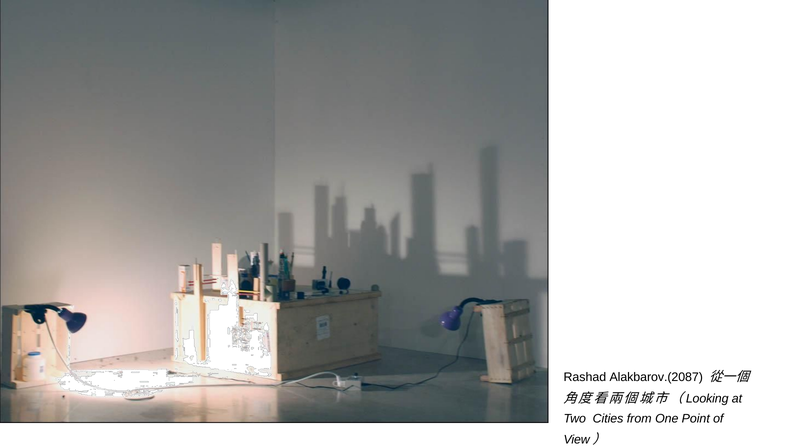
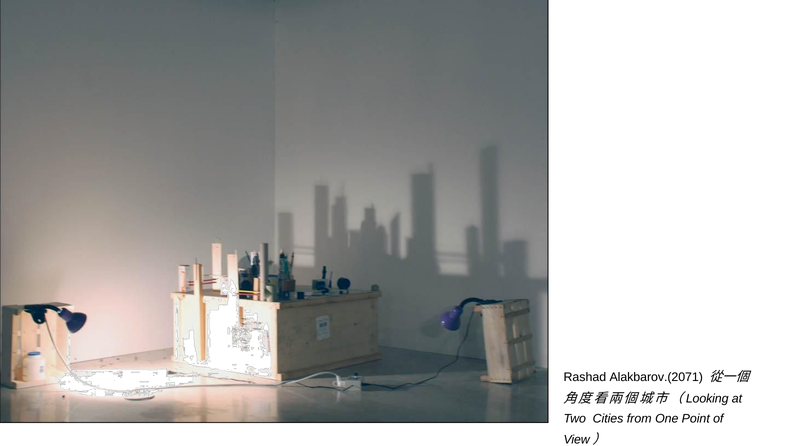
Alakbarov.(2087: Alakbarov.(2087 -> Alakbarov.(2071 (656, 377)
